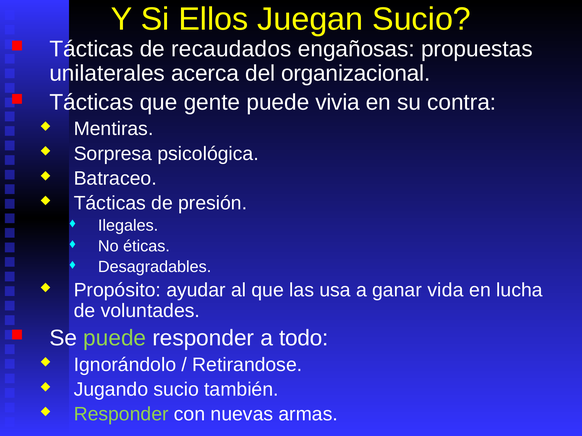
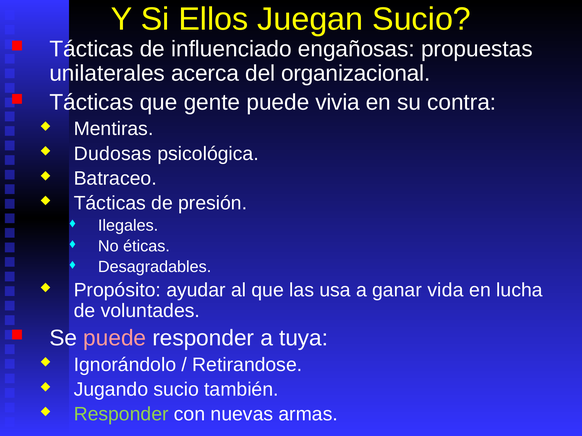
recaudados: recaudados -> influenciado (231, 49)
Sorpresa: Sorpresa -> Dudosas (113, 154)
puede colour: light green -> pink (115, 338)
todo: todo -> tuya (304, 338)
